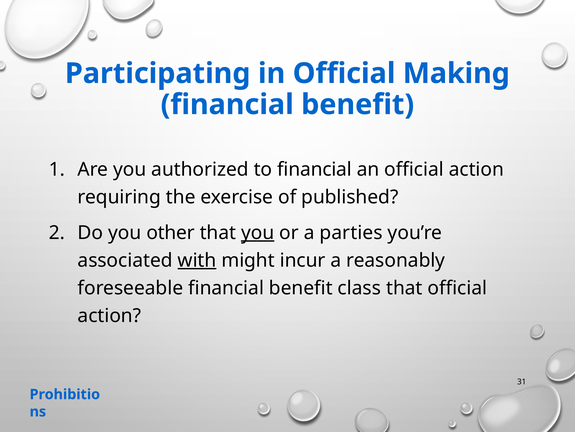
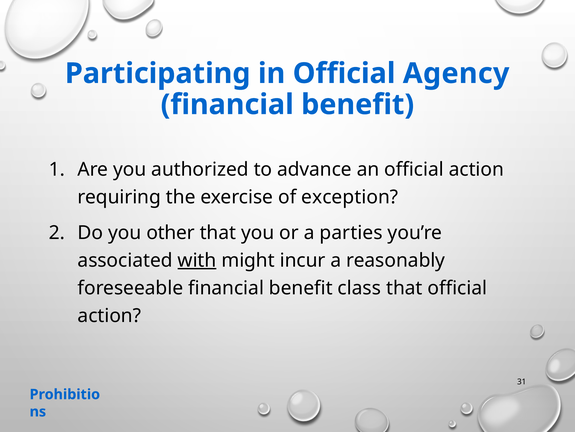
Making: Making -> Agency (456, 73)
to financial: financial -> advance (314, 169)
published: published -> exception (350, 197)
you underline: present -> none (258, 232)
